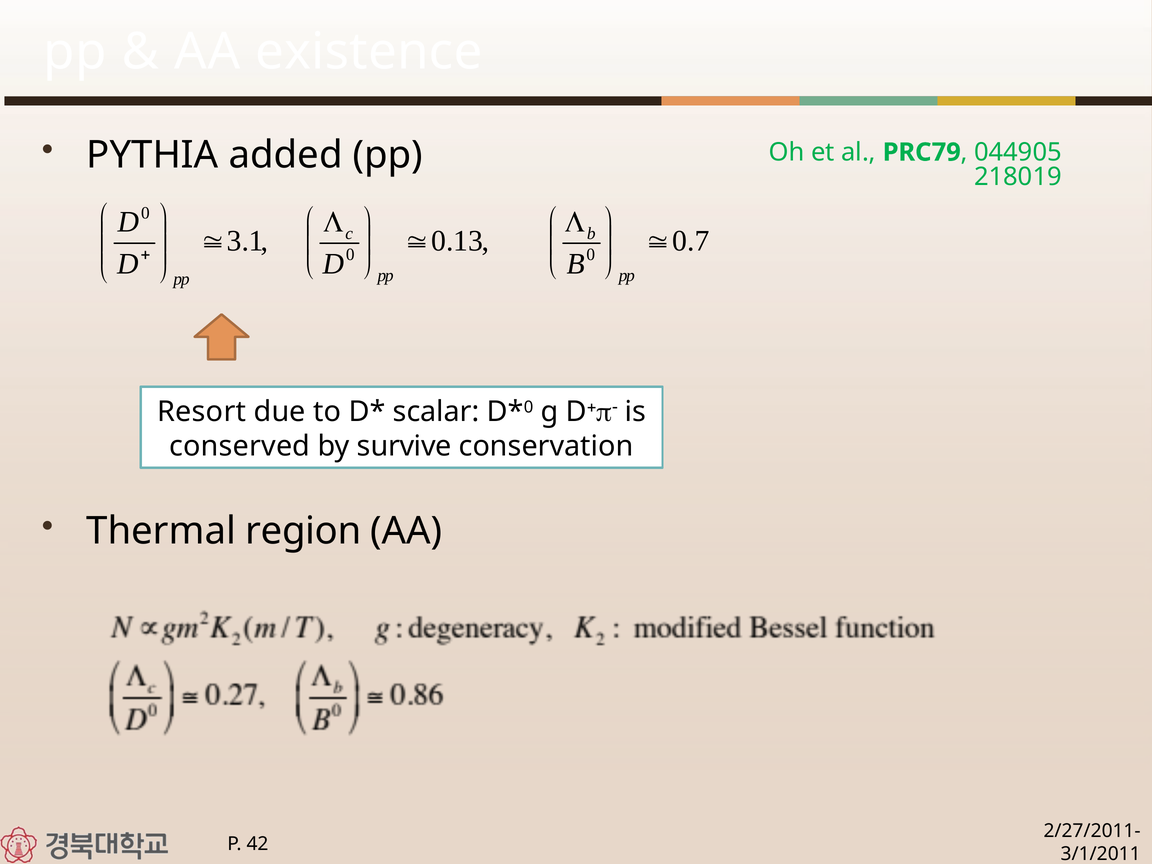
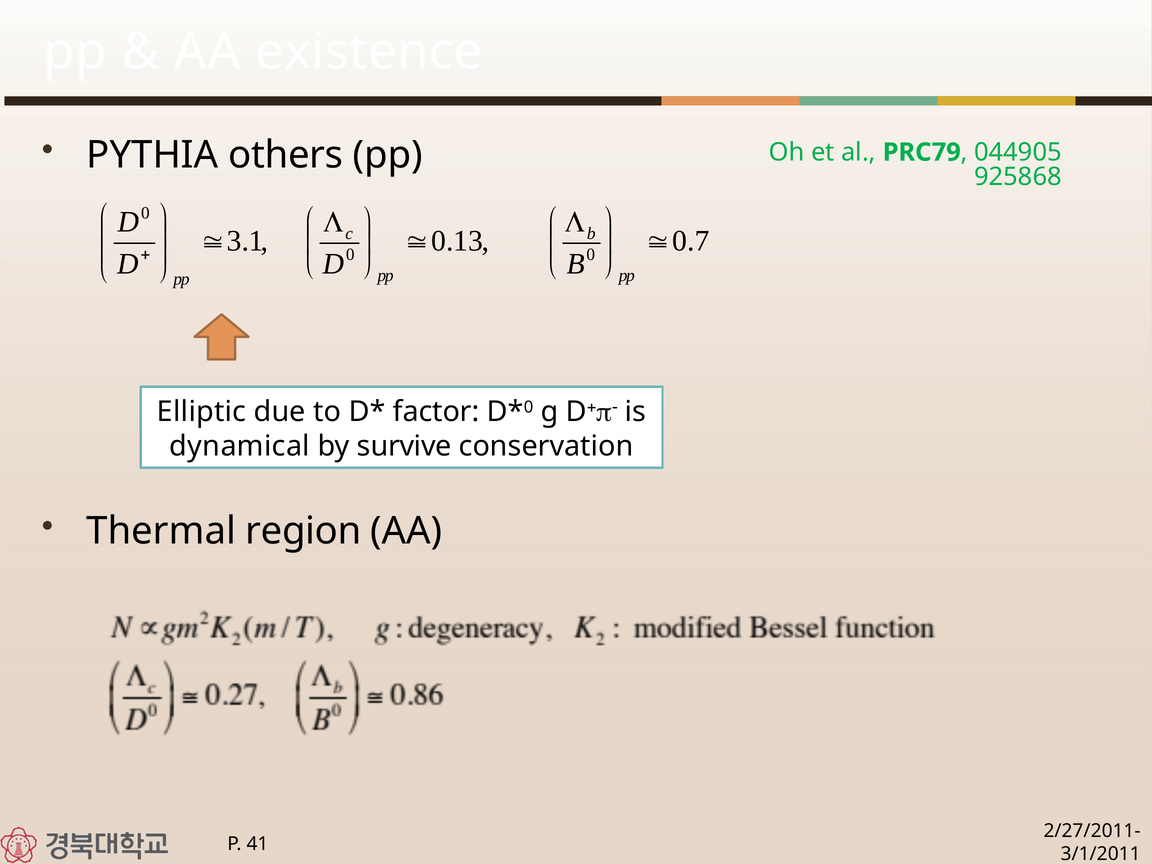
added: added -> others (286, 155)
218019: 218019 -> 925868 (1018, 177)
Resort: Resort -> Elliptic (202, 412)
scalar: scalar -> factor (436, 412)
conserved: conserved -> dynamical (240, 446)
42: 42 -> 41 (258, 844)
